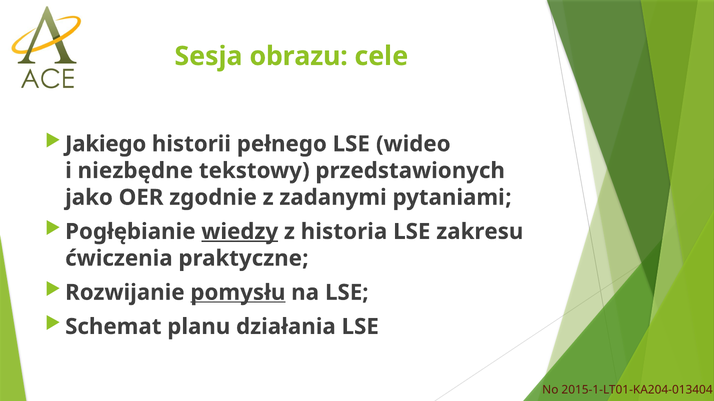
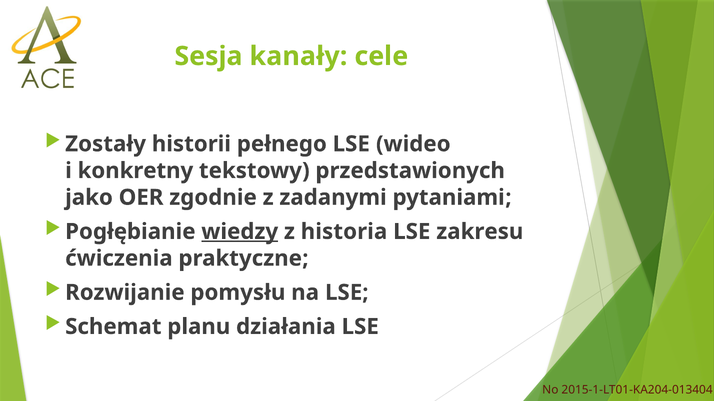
obrazu: obrazu -> kanały (298, 56)
Jakiego: Jakiego -> Zostały (106, 144)
niezbędne: niezbędne -> konkretny (135, 171)
pomysłu underline: present -> none (238, 293)
